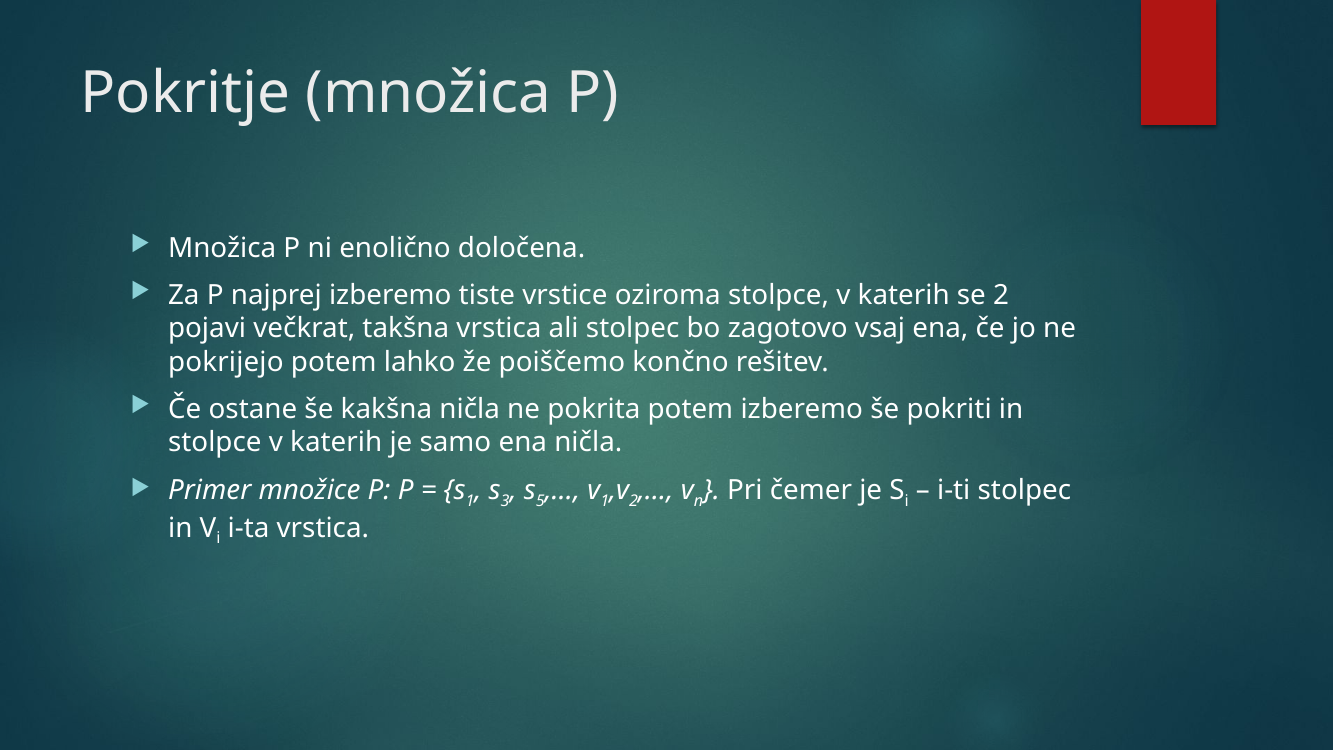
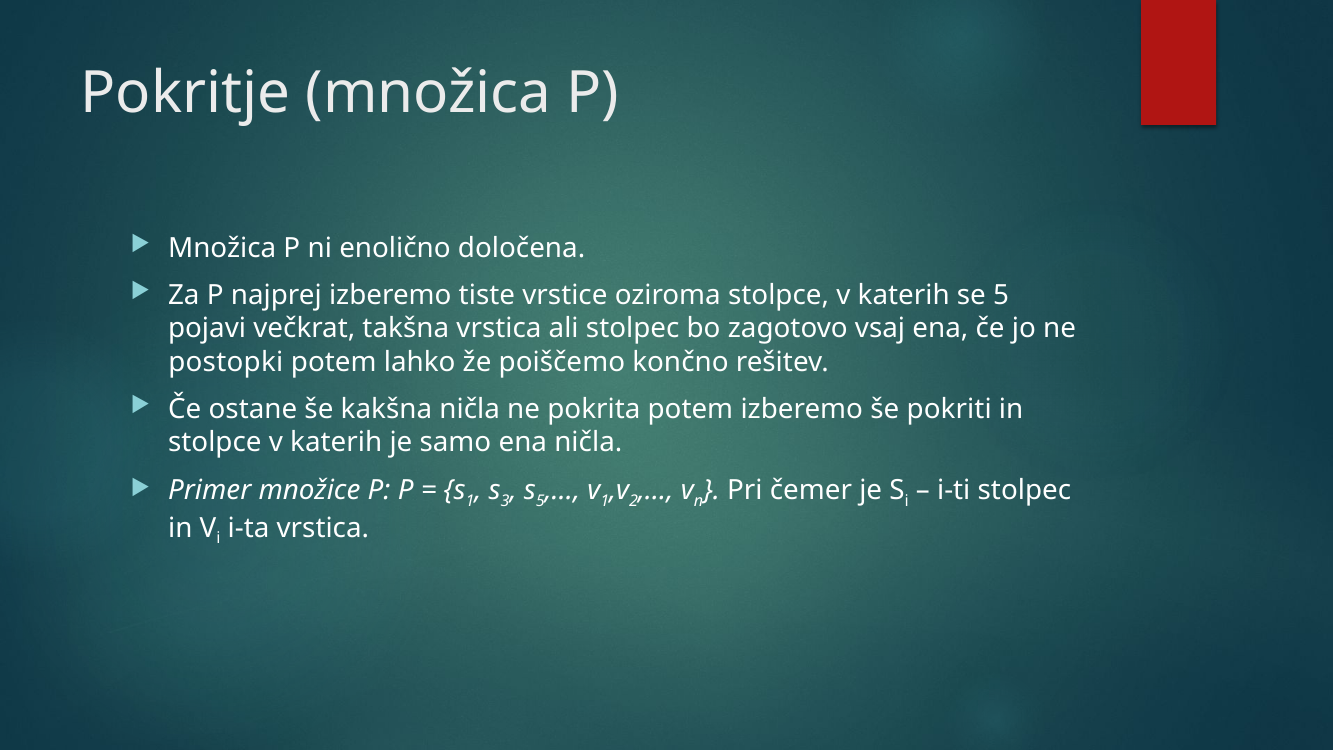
se 2: 2 -> 5 (1001, 295)
pokrijejo: pokrijejo -> postopki (226, 362)
